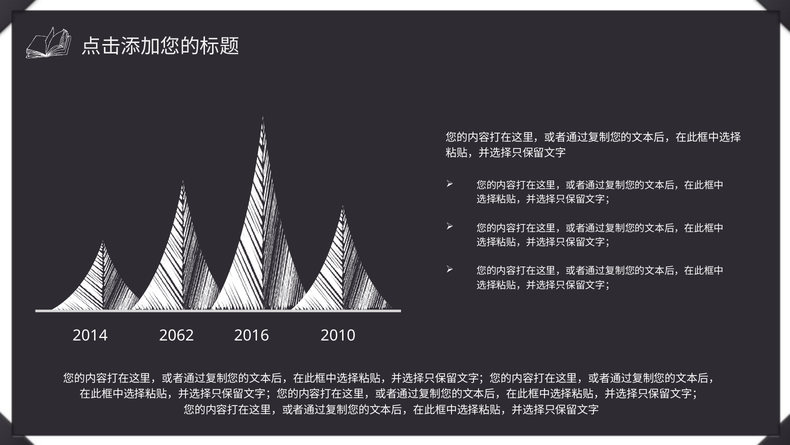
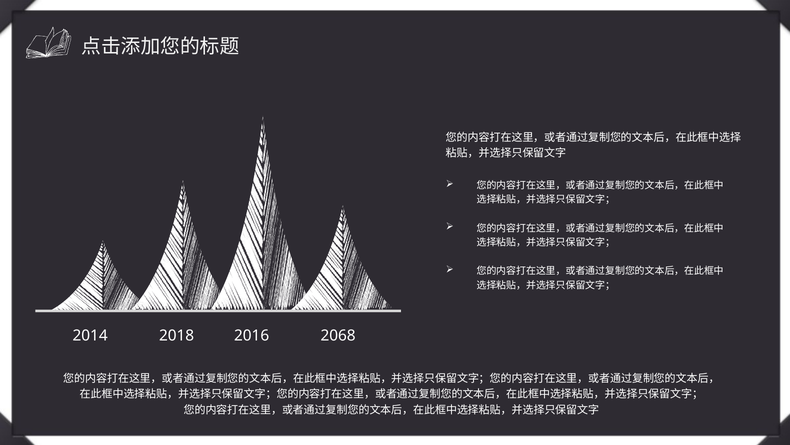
2062: 2062 -> 2018 (177, 335)
2010: 2010 -> 2068 (338, 335)
